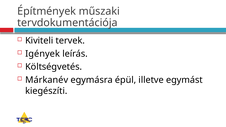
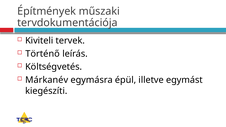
Igények: Igények -> Történő (43, 54)
